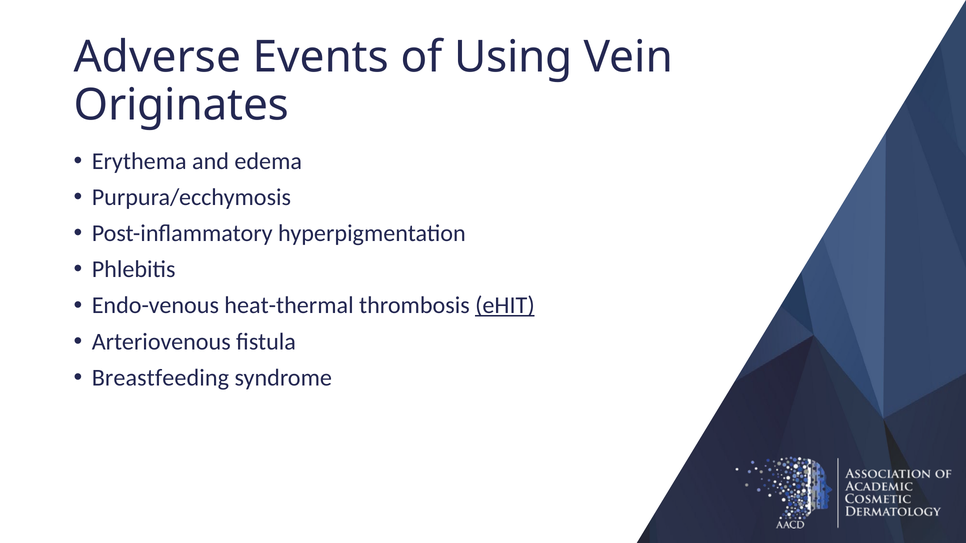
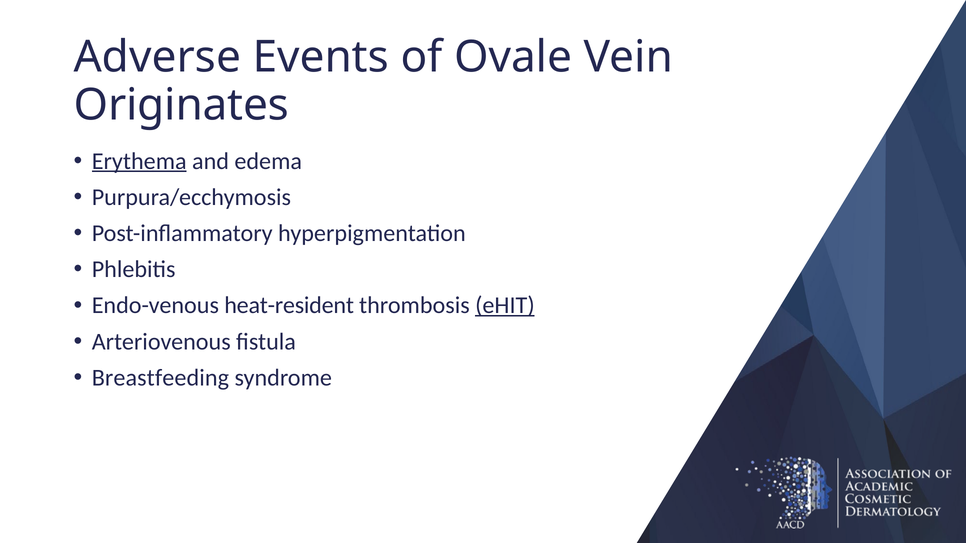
Using: Using -> Ovale (513, 57)
Erythema underline: none -> present (139, 161)
heat-thermal: heat-thermal -> heat-resident (289, 306)
